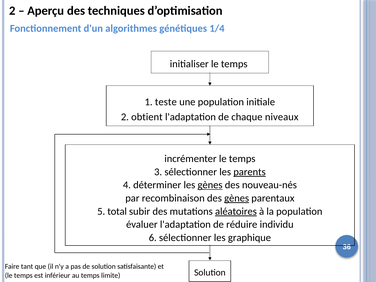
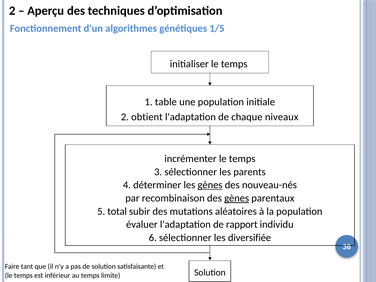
1/4: 1/4 -> 1/5 (217, 28)
teste: teste -> table (166, 102)
parents underline: present -> none (250, 172)
aléatoires underline: present -> none (236, 211)
réduire: réduire -> rapport (242, 225)
graphique: graphique -> diversifiée (250, 238)
